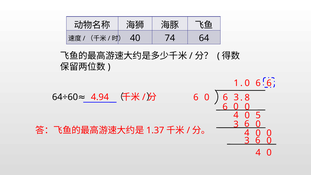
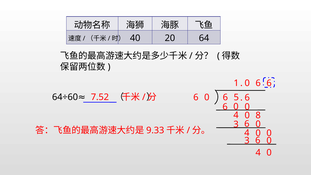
74: 74 -> 20 (170, 38)
4.94: 4.94 -> 7.52 (100, 97)
3: 3 -> 5 (236, 97)
6 8: 8 -> 6 (247, 98)
5: 5 -> 8 (258, 115)
1.37: 1.37 -> 9.33 (155, 130)
